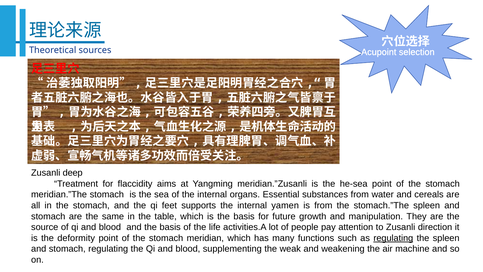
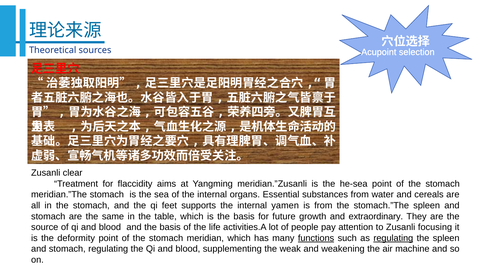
deep: deep -> clear (73, 173)
manipulation: manipulation -> extraordinary (376, 216)
direction: direction -> focusing (435, 227)
functions underline: none -> present (316, 238)
